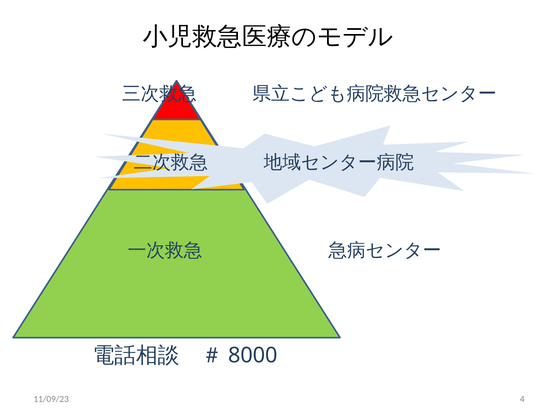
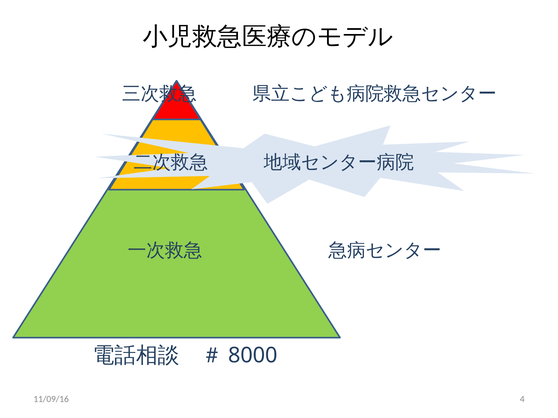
11/09/23: 11/09/23 -> 11/09/16 (51, 400)
